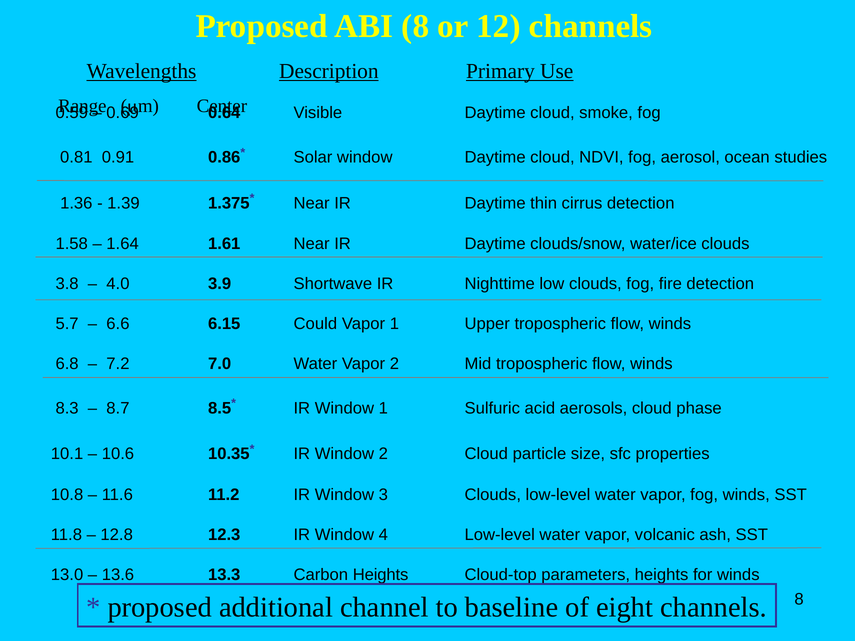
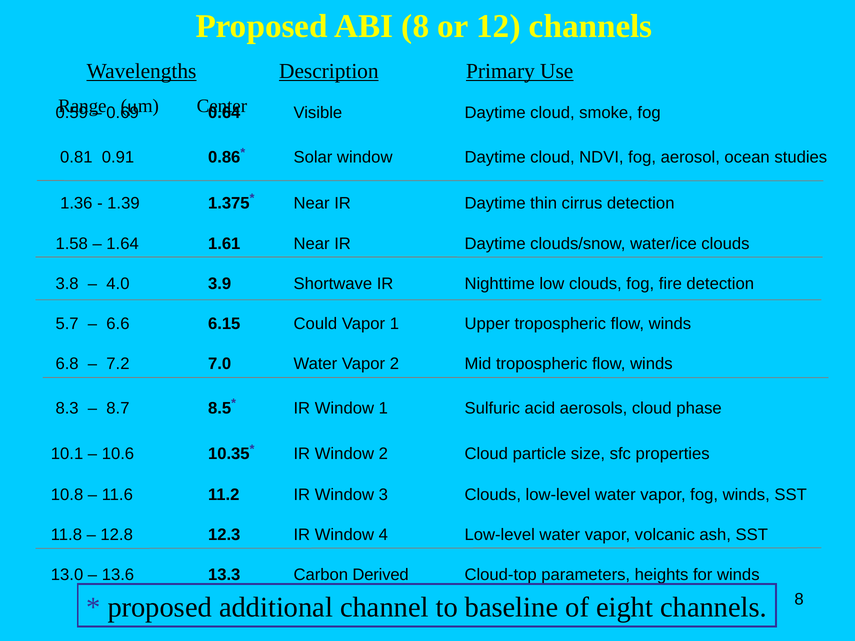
Carbon Heights: Heights -> Derived (381, 575)
